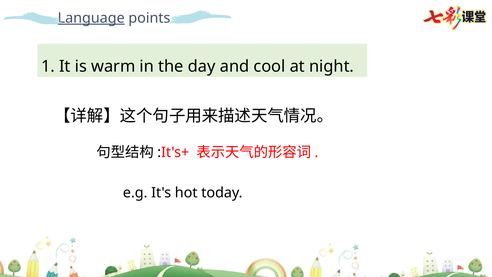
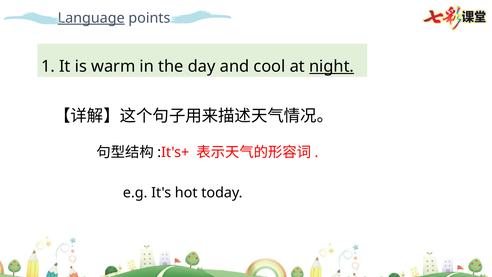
night underline: none -> present (332, 66)
